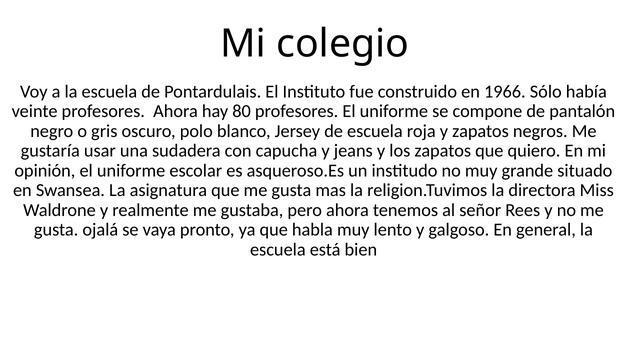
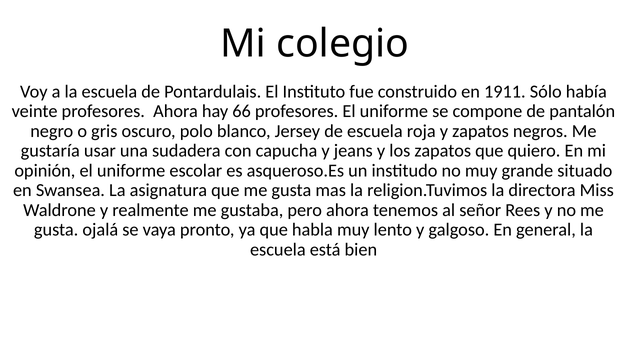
1966: 1966 -> 1911 (505, 92)
80: 80 -> 66 (242, 111)
